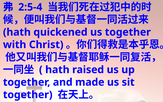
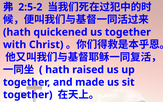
2:5-4: 2:5-4 -> 2:5-2 (30, 7)
